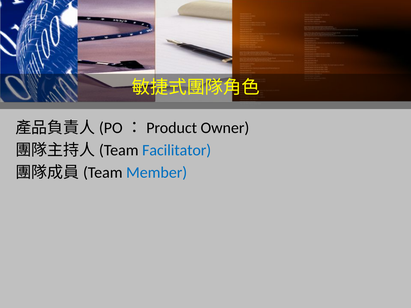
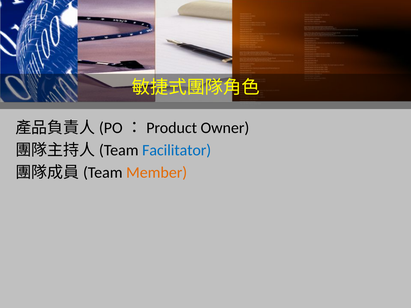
Member colour: blue -> orange (157, 173)
